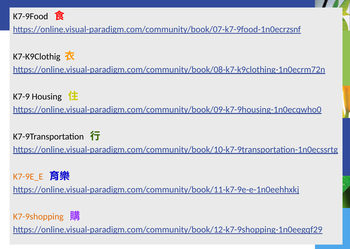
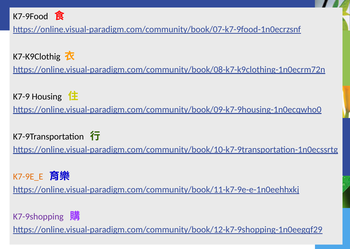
K7-9shopping colour: orange -> purple (38, 216)
